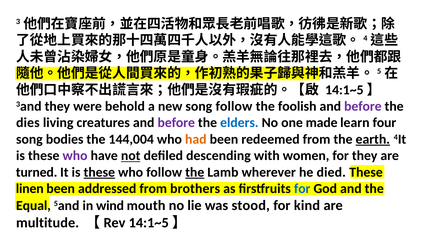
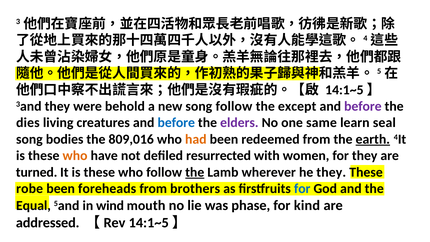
foolish: foolish -> except (297, 106)
before colour: purple -> blue (176, 123)
elders colour: blue -> purple (239, 123)
made: made -> same (321, 123)
four: four -> seal (384, 123)
144,004: 144,004 -> 809,016 (131, 139)
who colour: purple -> orange (75, 156)
not underline: present -> none (131, 156)
descending: descending -> resurrected (219, 156)
these underline: present -> none (99, 172)
he died: died -> they (331, 172)
linen: linen -> robe (30, 189)
addressed: addressed -> foreheads (107, 189)
stood: stood -> phase (251, 205)
multitude: multitude -> addressed (48, 223)
